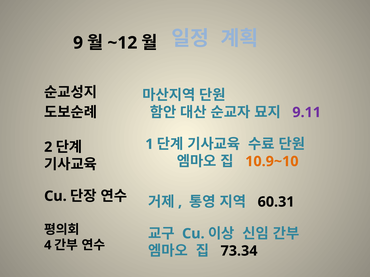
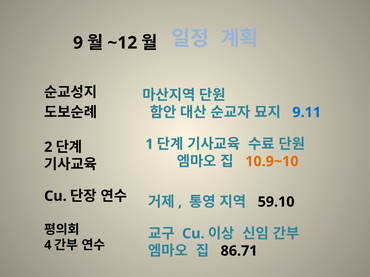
9.11 colour: purple -> blue (307, 113)
60.31: 60.31 -> 59.10 (276, 202)
73.34: 73.34 -> 86.71 (239, 251)
